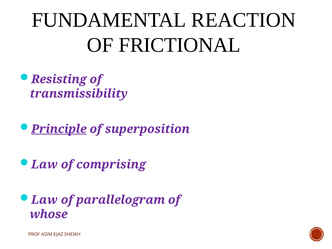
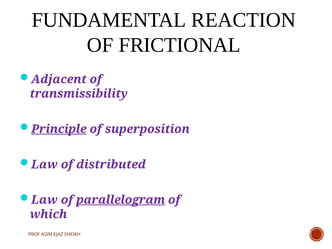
Resisting: Resisting -> Adjacent (59, 79)
comprising: comprising -> distributed (111, 164)
parallelogram underline: none -> present (121, 200)
whose: whose -> which (48, 214)
